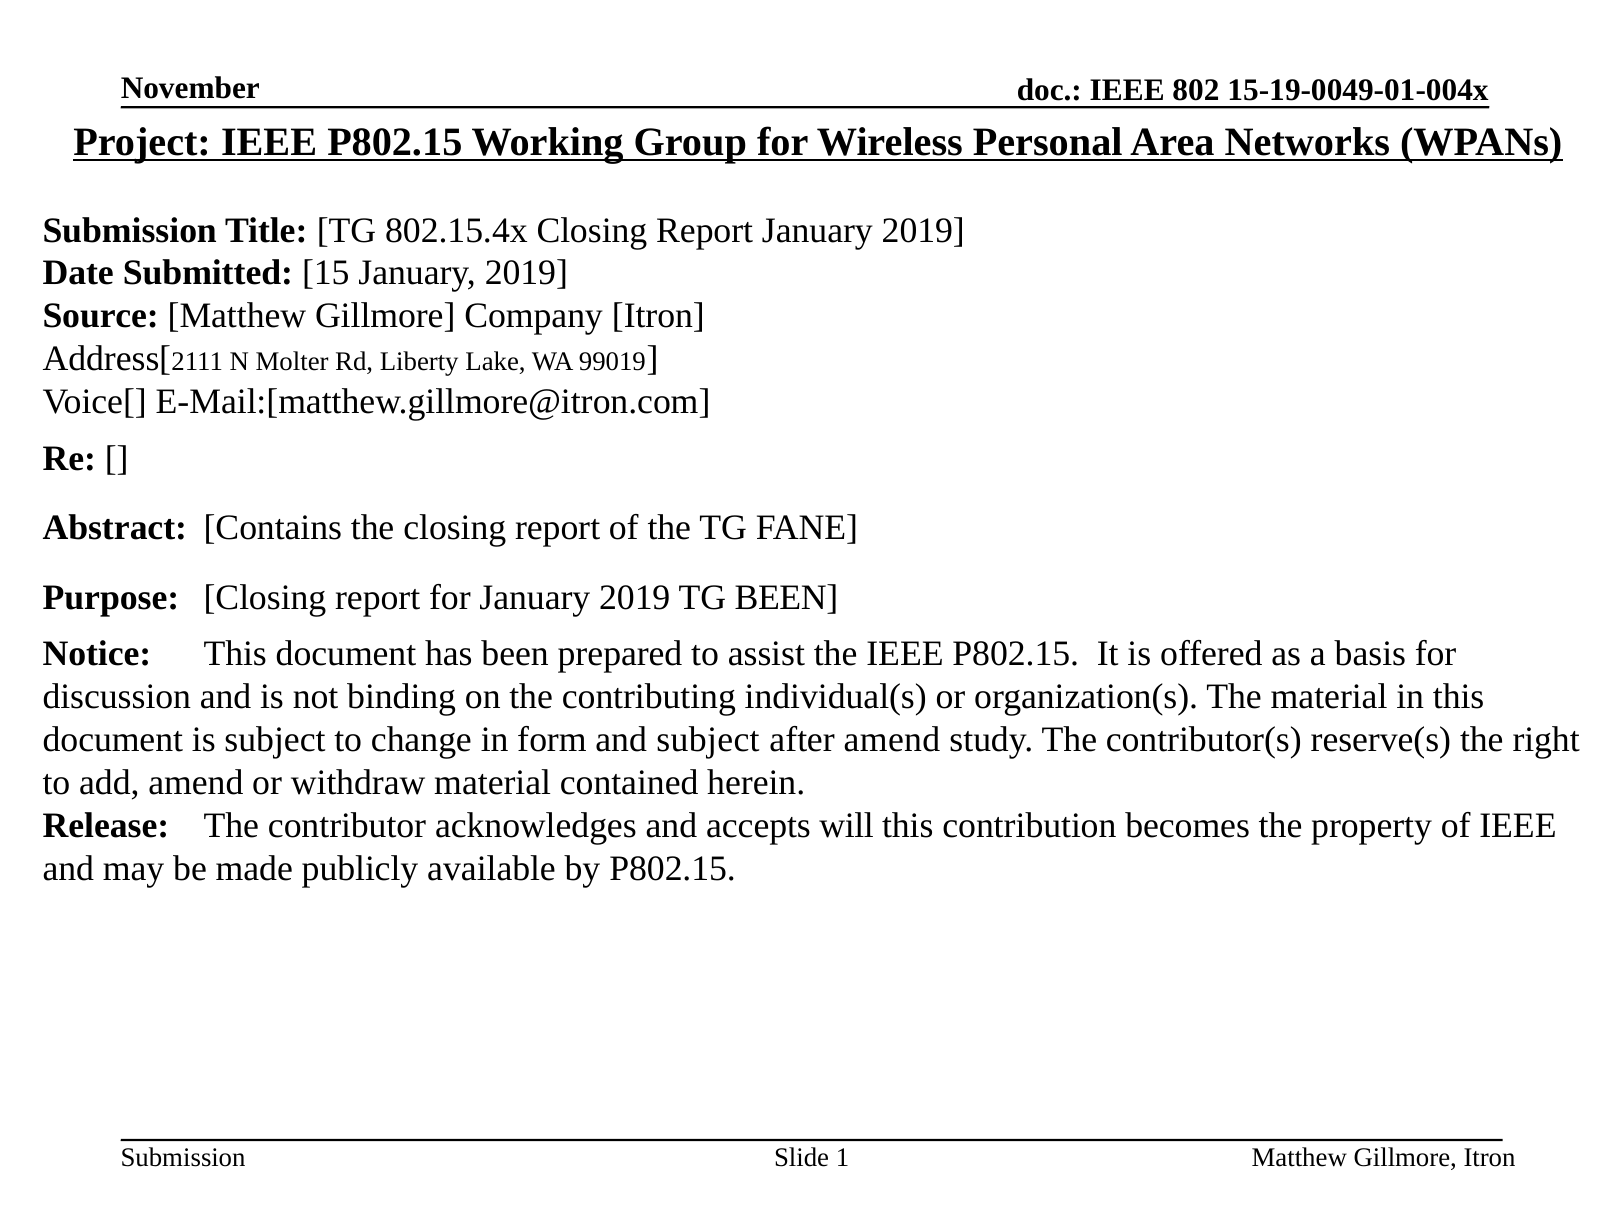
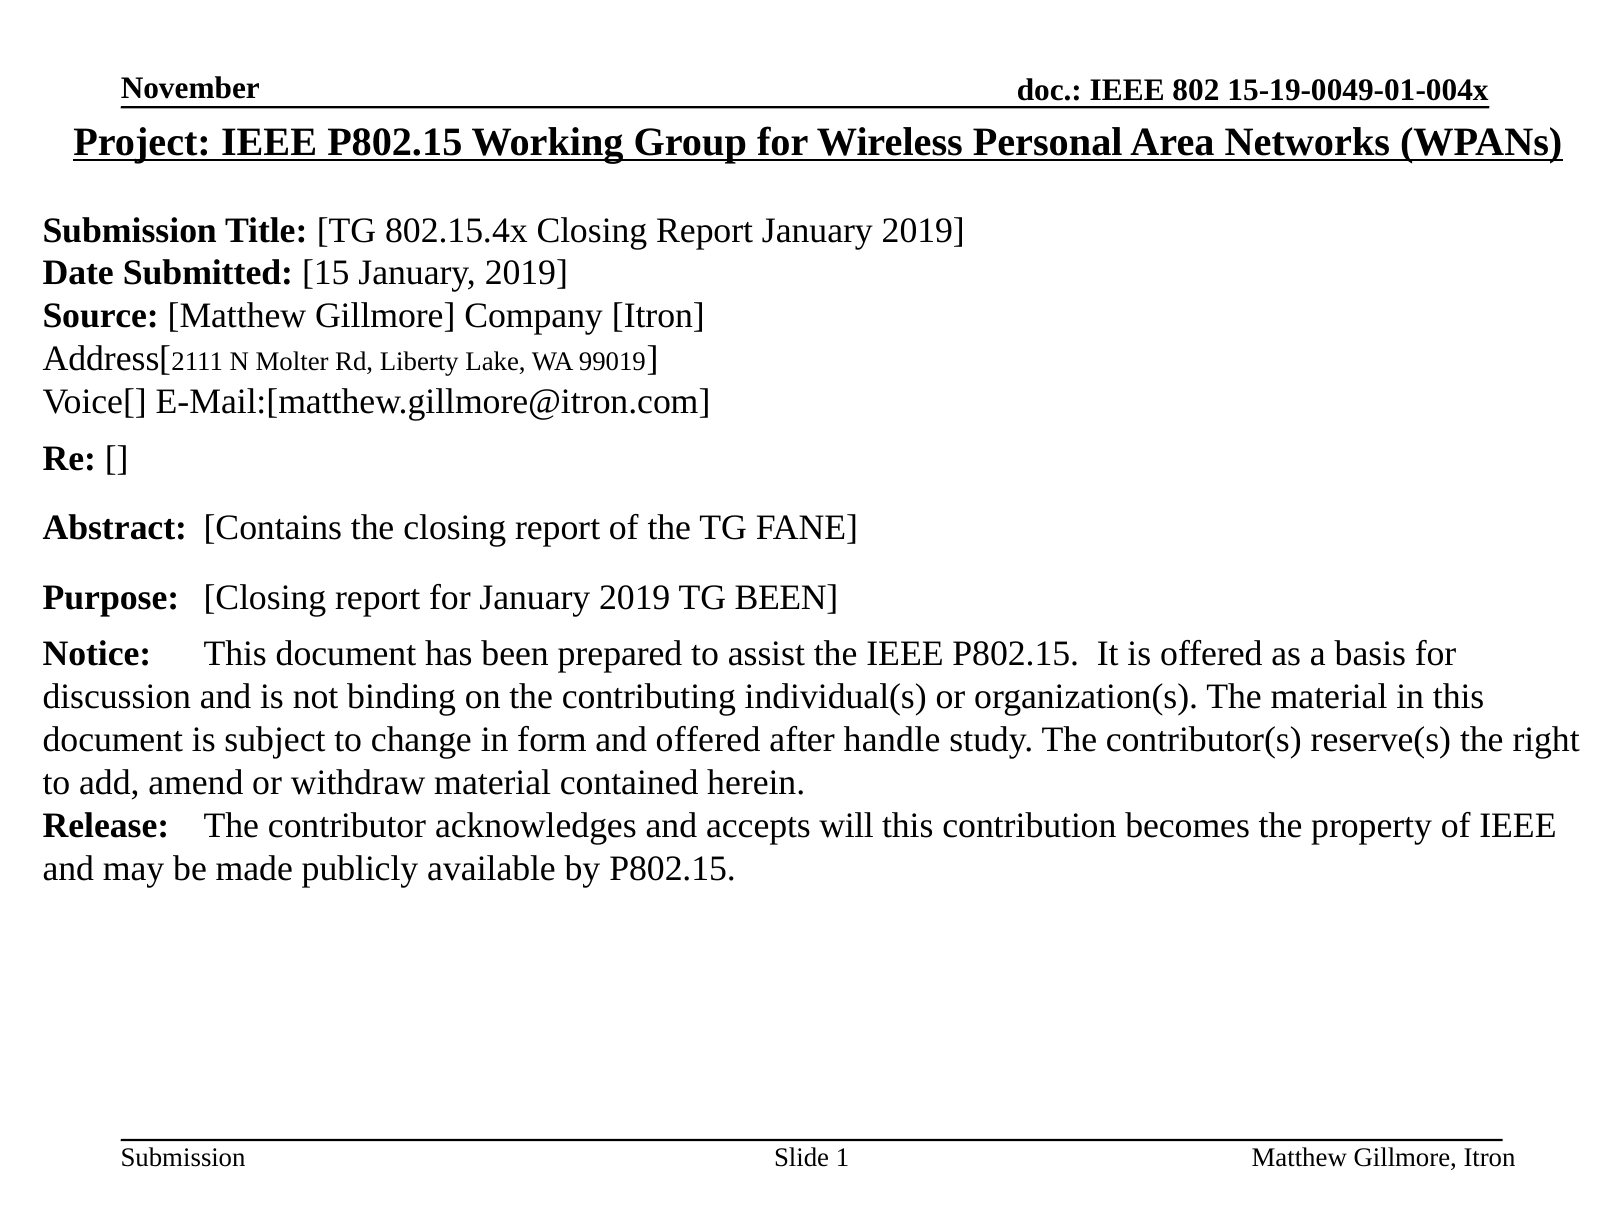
and subject: subject -> offered (708, 740)
after amend: amend -> handle (892, 740)
